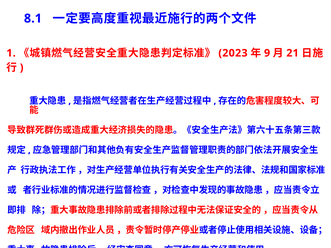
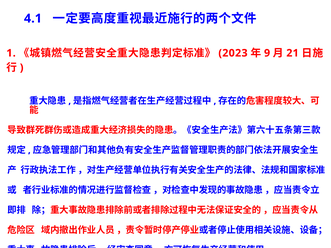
8.1: 8.1 -> 4.1 (33, 18)
